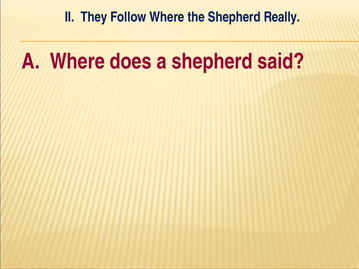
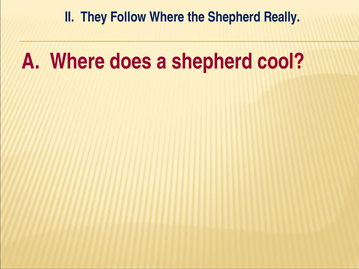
said: said -> cool (281, 61)
